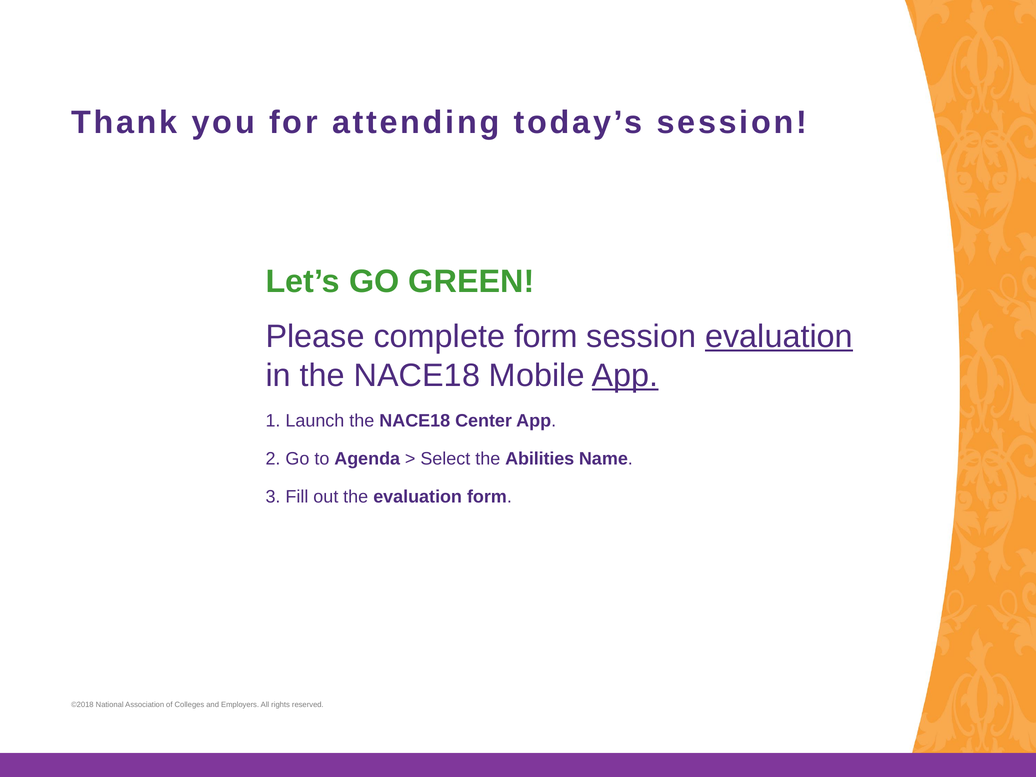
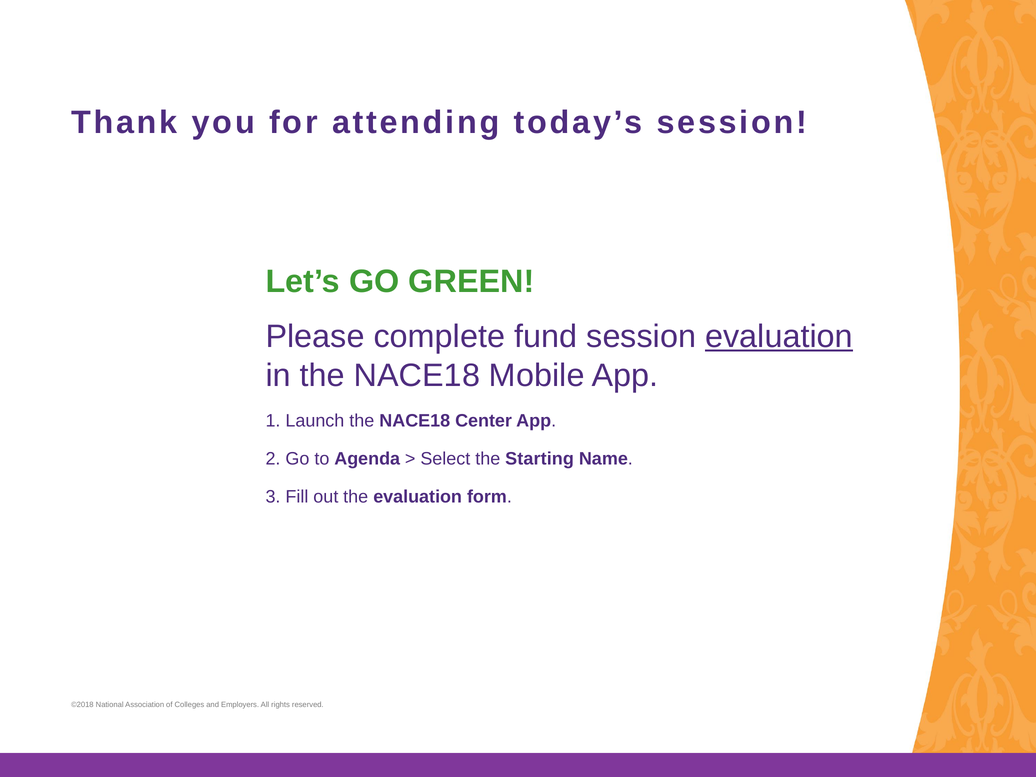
complete form: form -> fund (546, 337)
App underline: present -> none (625, 376)
Abilities: Abilities -> Starting (540, 459)
